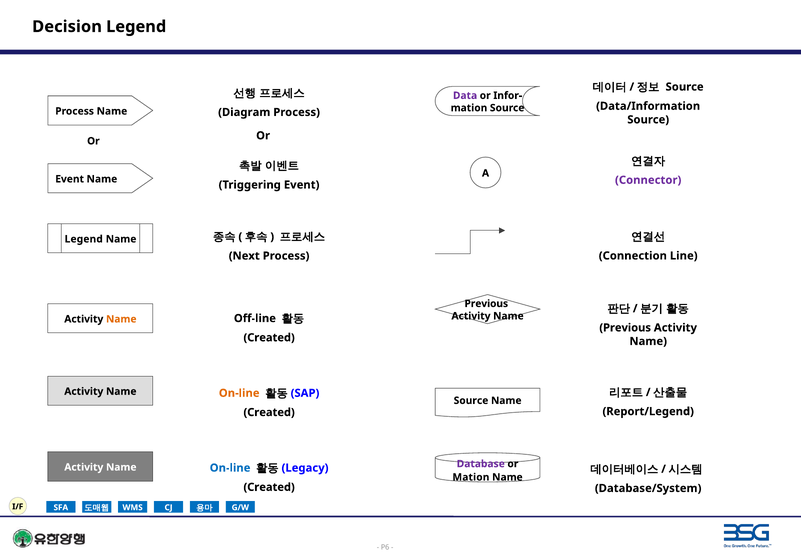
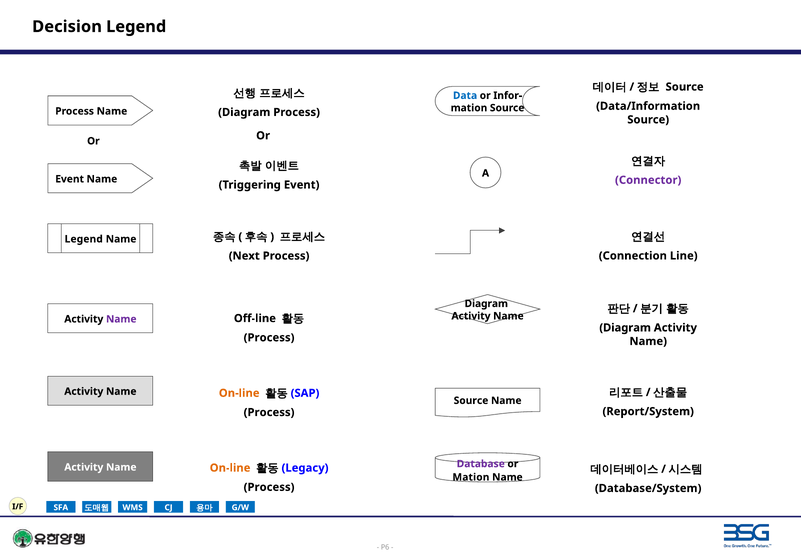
Data colour: purple -> blue (465, 95)
Previous: Previous -> Diagram (486, 303)
Name colour: orange -> purple (121, 319)
Previous: Previous -> Diagram (625, 327)
Created: Created -> Process (269, 337)
Report/Legend: Report/Legend -> Report/System (648, 411)
Created: Created -> Process (269, 412)
On-line colour: blue -> orange (230, 468)
Created: Created -> Process (269, 487)
